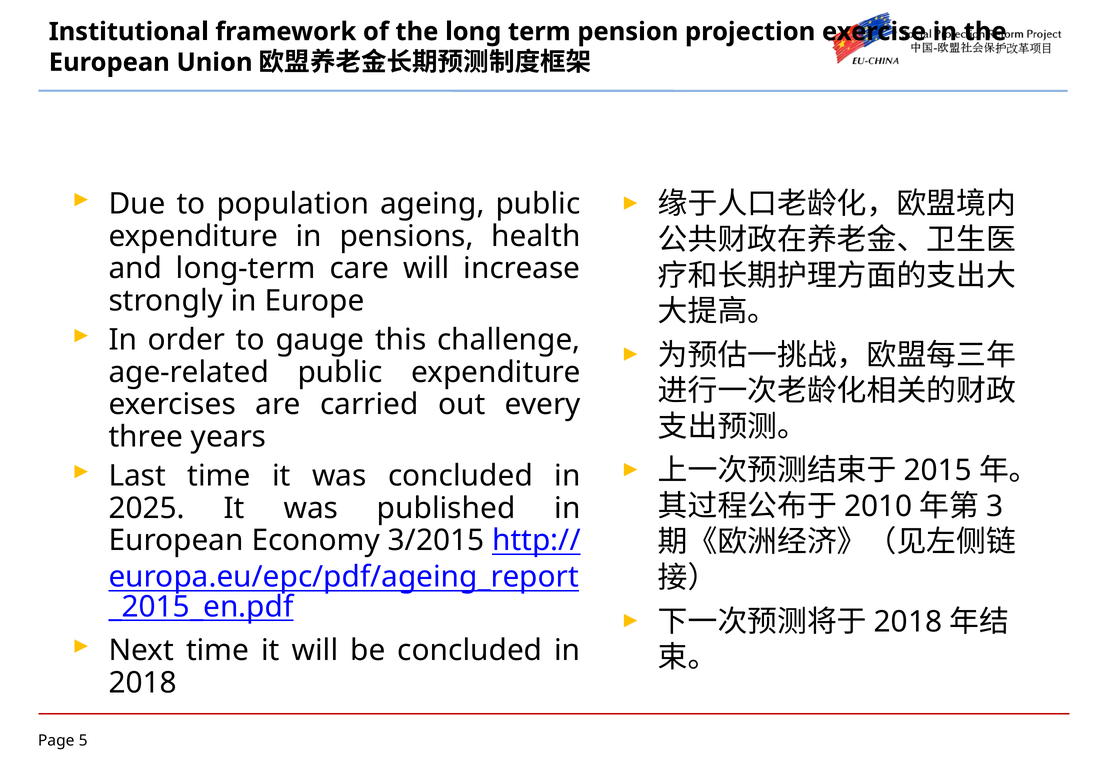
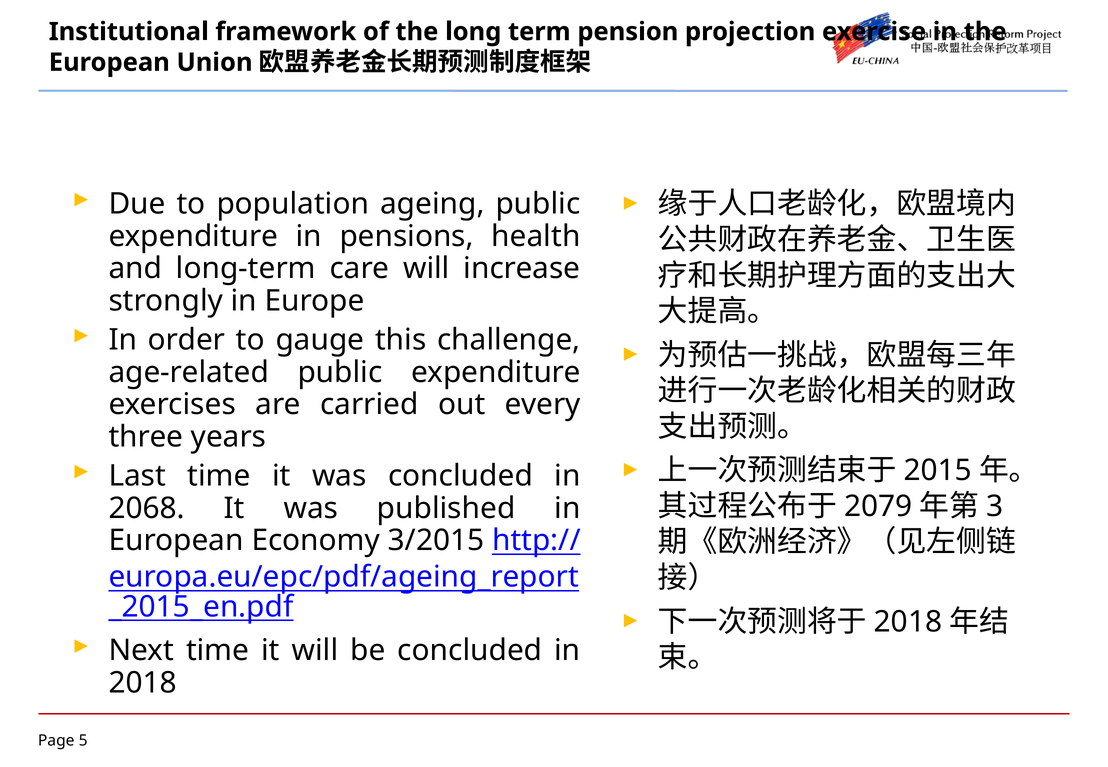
2010: 2010 -> 2079 (878, 506)
2025: 2025 -> 2068 (147, 508)
